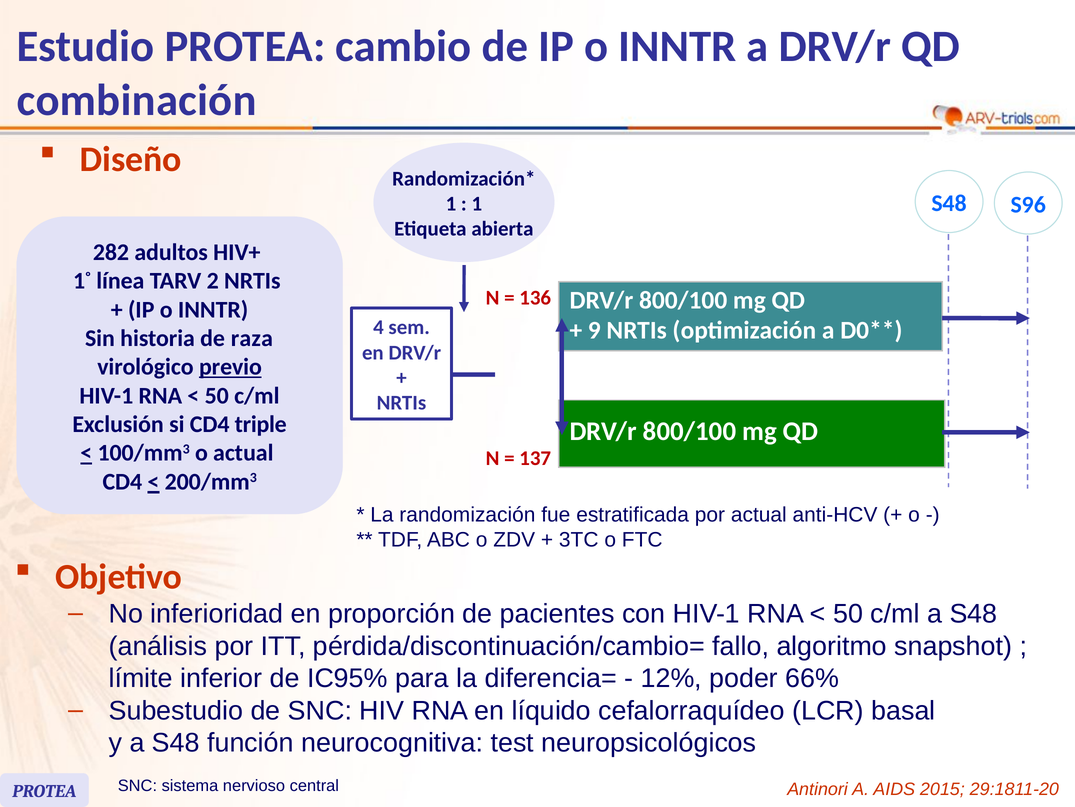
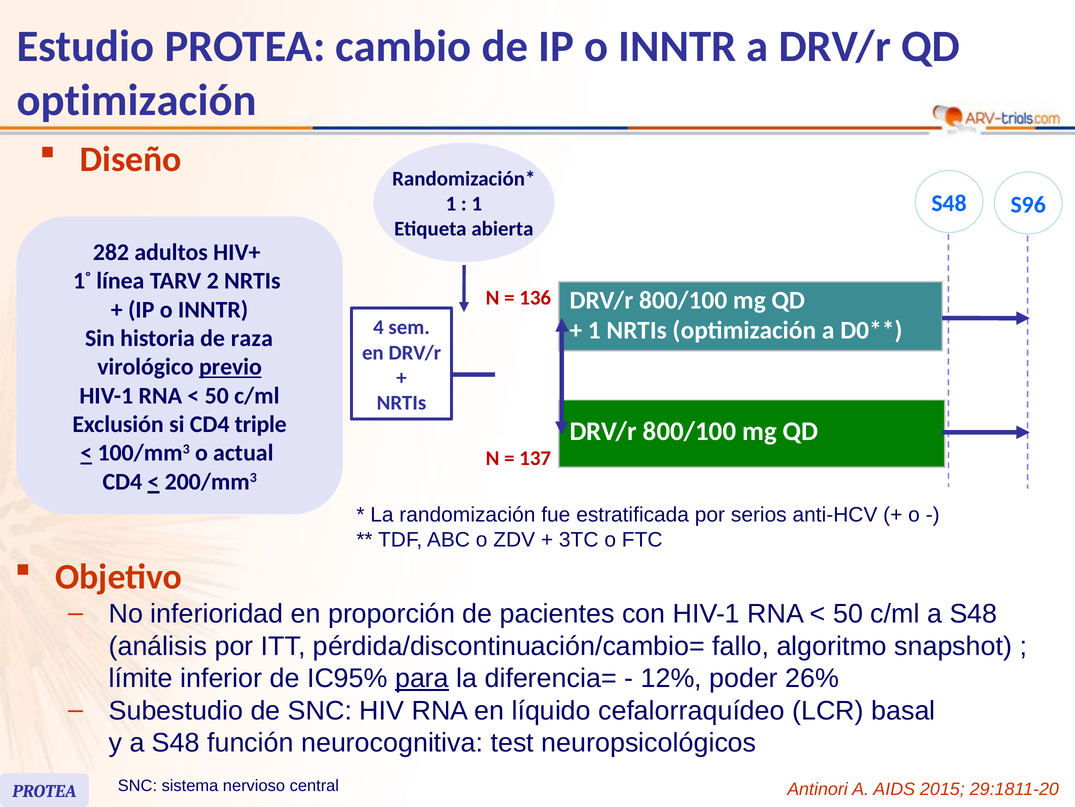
combinación: combinación -> optimización (137, 100)
9: 9 -> 1 (594, 330)
por actual: actual -> serios (759, 514)
para underline: none -> present (422, 678)
66%: 66% -> 26% (812, 678)
